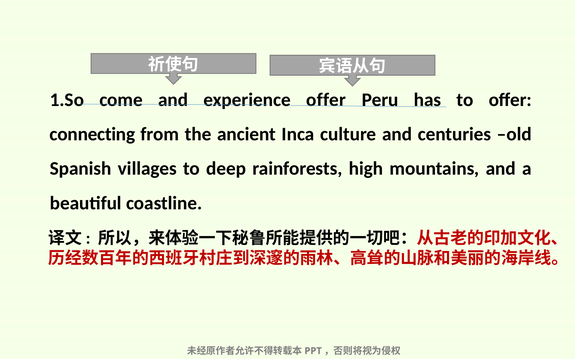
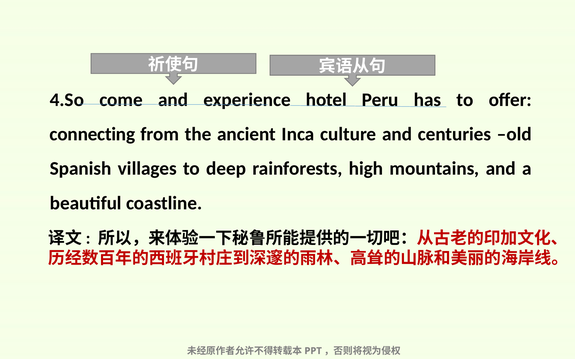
1.So: 1.So -> 4.So (67, 100)
experience offer: offer -> hotel (326, 100)
